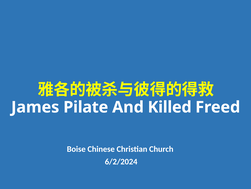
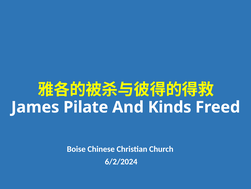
Killed: Killed -> Kinds (170, 107)
